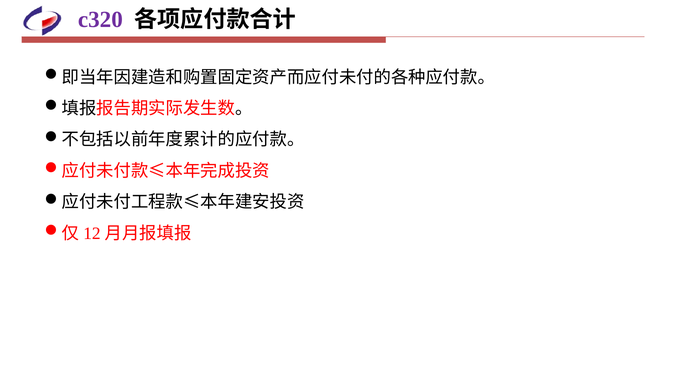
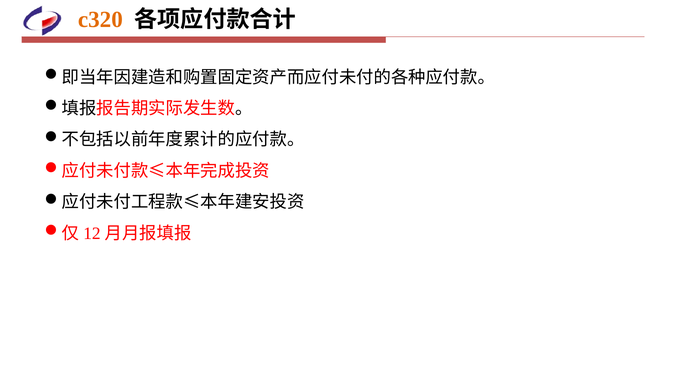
c320 colour: purple -> orange (100, 20)
